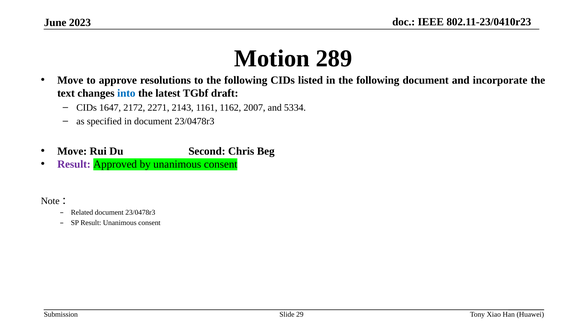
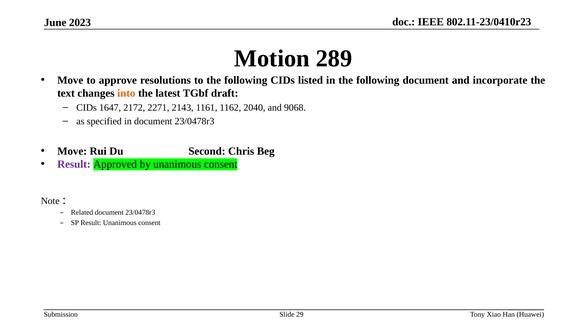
into colour: blue -> orange (126, 93)
2007: 2007 -> 2040 (254, 108)
5334: 5334 -> 9068 (295, 108)
